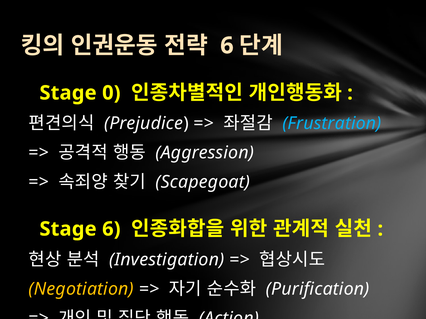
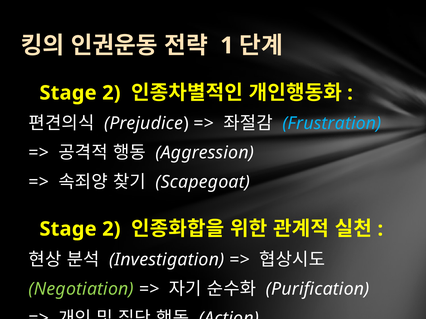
6: 6 -> 1 (227, 46)
0: 0 -> 2 (111, 93)
6: 6 -> 2 (111, 229)
Negotiation colour: yellow -> light green (81, 289)
